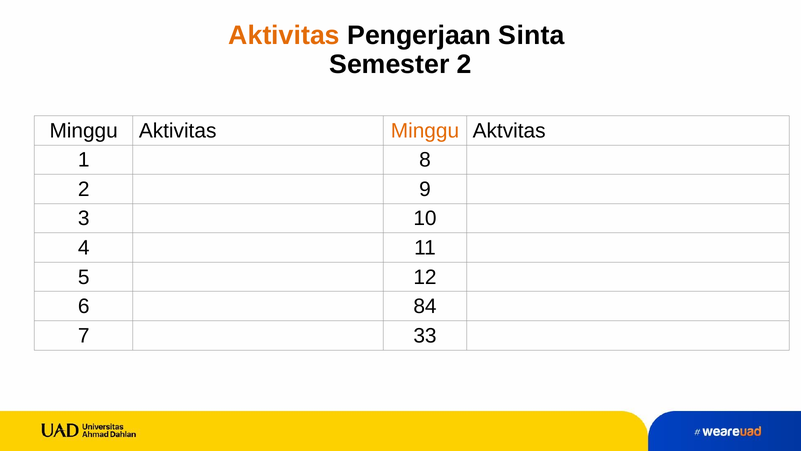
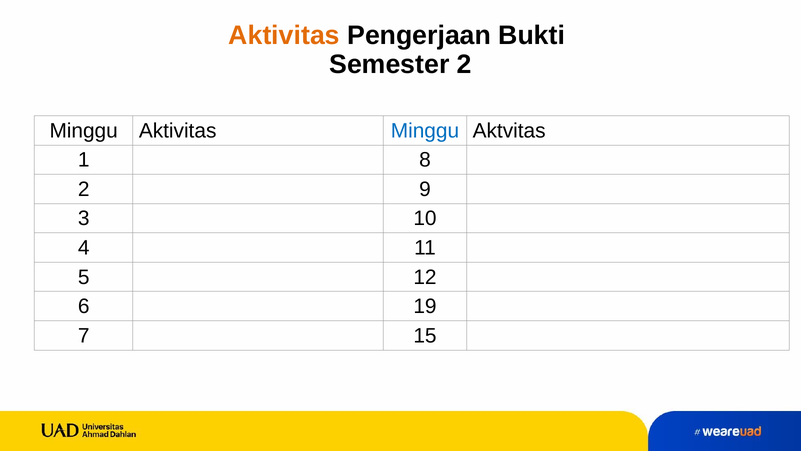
Sinta: Sinta -> Bukti (532, 36)
Minggu colour: orange -> blue (425, 131)
84: 84 -> 19 (425, 306)
33: 33 -> 15 (425, 335)
